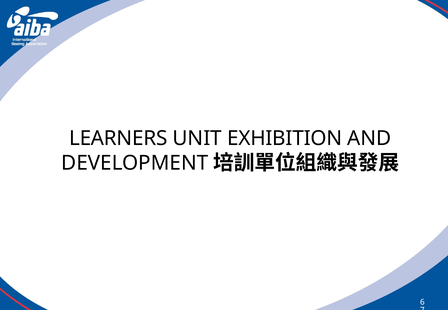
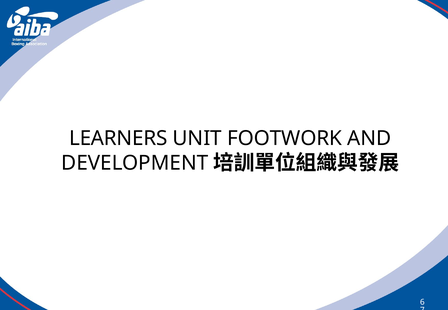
EXHIBITION: EXHIBITION -> FOOTWORK (285, 138)
